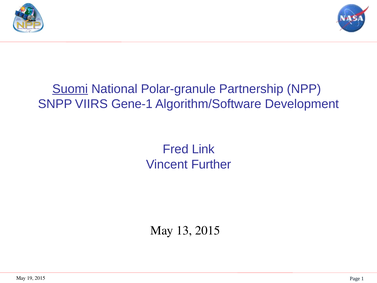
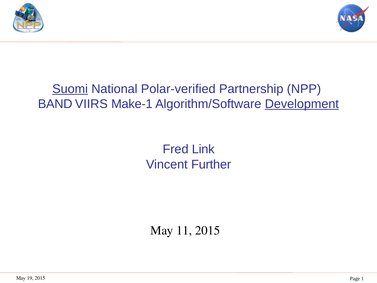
Polar-granule: Polar-granule -> Polar-verified (178, 89)
SNPP: SNPP -> BAND (55, 104)
Gene-1: Gene-1 -> Make-1 (132, 104)
Development underline: none -> present (302, 104)
13: 13 -> 11 (184, 230)
